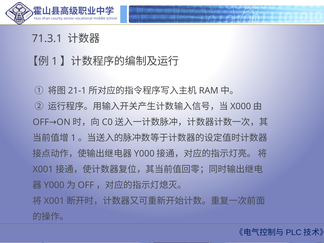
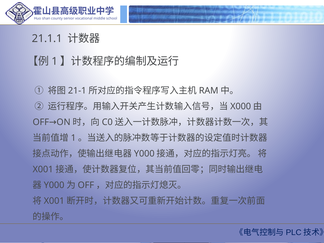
71.3.1: 71.3.1 -> 21.1.1 (47, 38)
